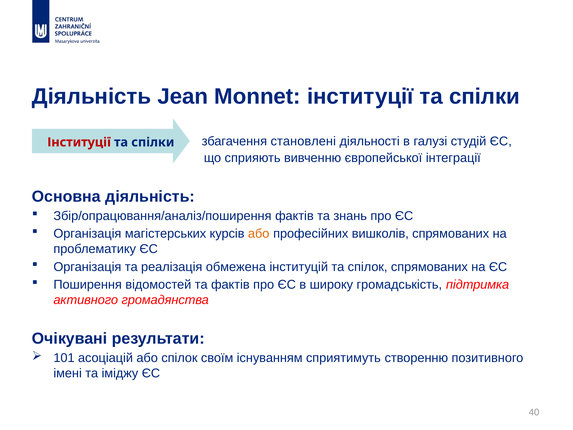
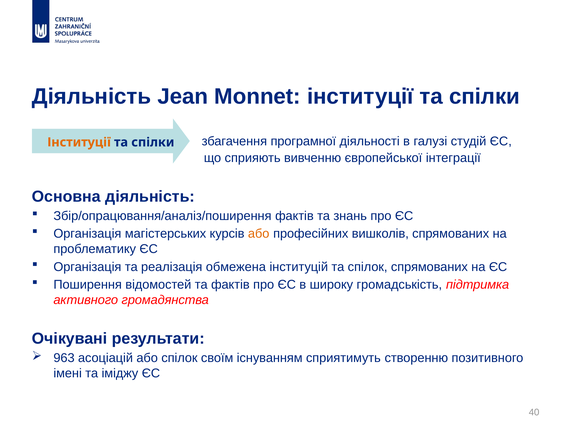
становлені: становлені -> програмної (303, 141)
Інституції colour: red -> orange (79, 142)
101: 101 -> 963 (64, 358)
